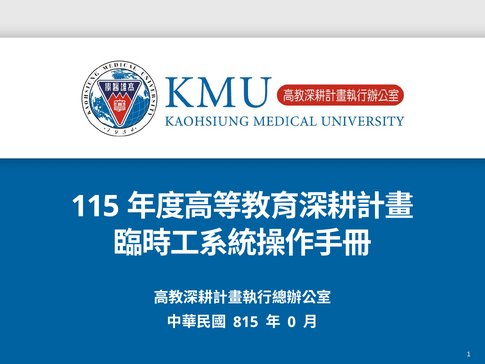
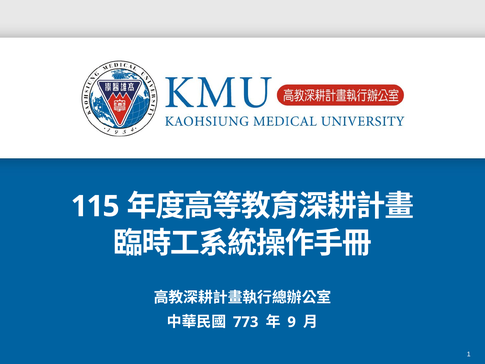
815: 815 -> 773 (246, 322)
0: 0 -> 9 (292, 322)
